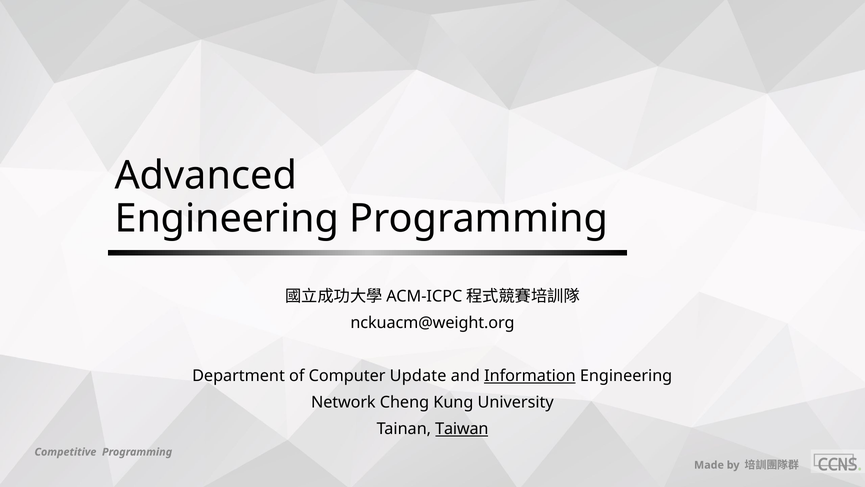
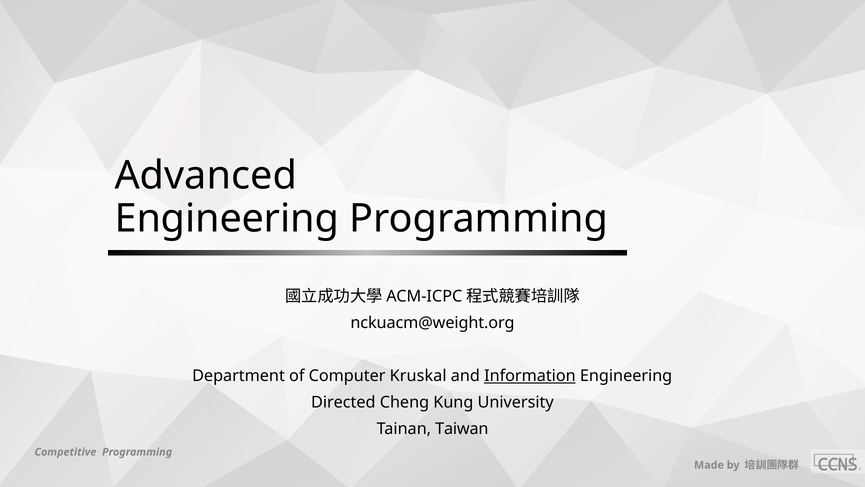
Update: Update -> Kruskal (418, 376)
Network: Network -> Directed (343, 402)
Taiwan underline: present -> none (462, 429)
